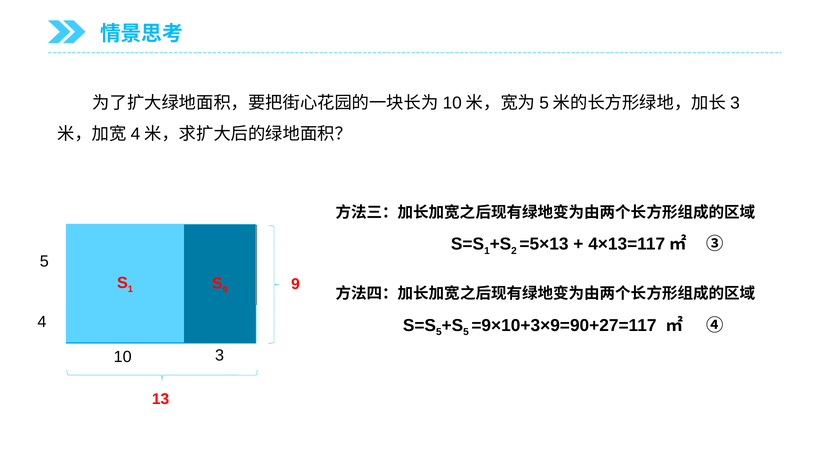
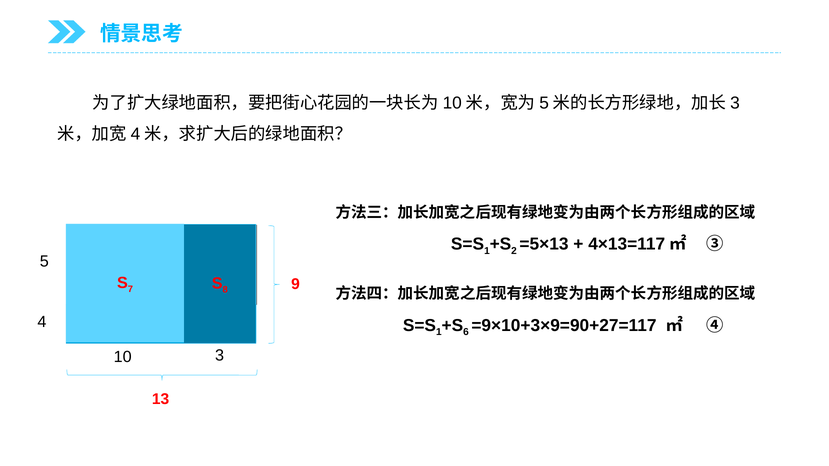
1: 1 -> 7 (130, 289)
9: 9 -> 8 (225, 290)
5: 5 -> 1 (439, 332)
5: 5 -> 6 (466, 332)
